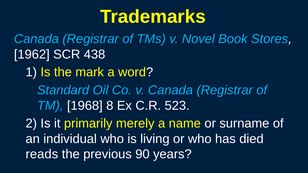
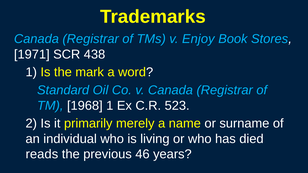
Novel: Novel -> Enjoy (198, 39)
1962: 1962 -> 1971 (32, 54)
1968 8: 8 -> 1 (110, 106)
90: 90 -> 46 (142, 154)
